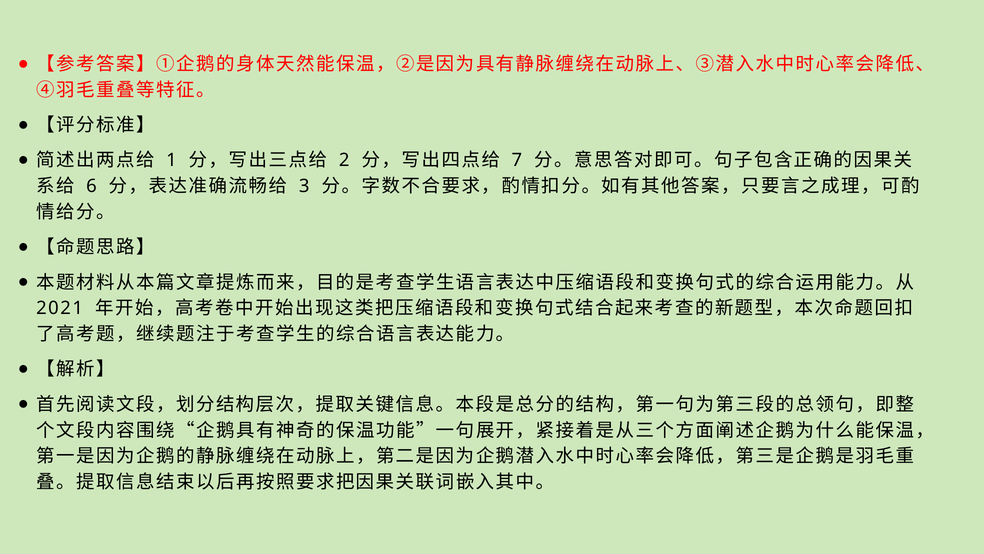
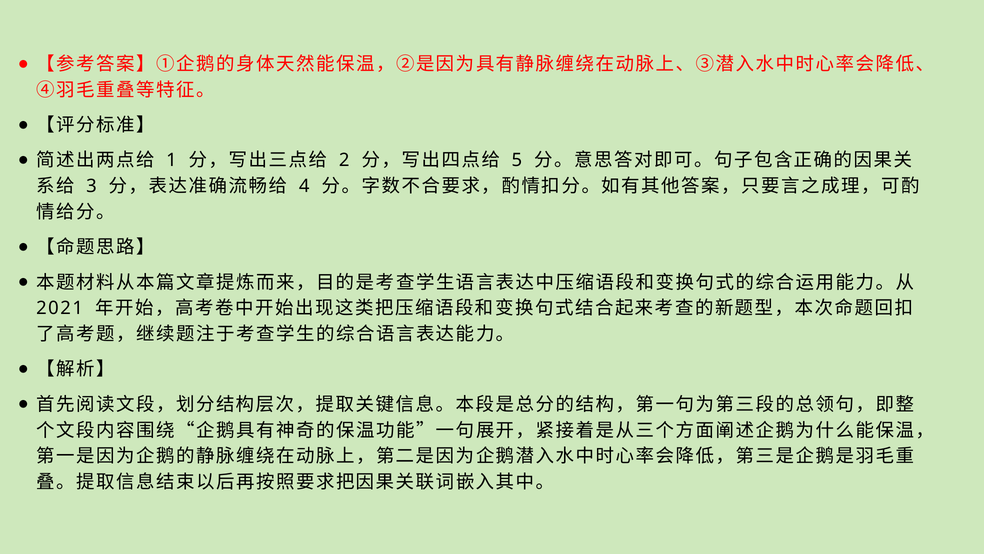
7: 7 -> 5 (517, 160)
6: 6 -> 3 (92, 186)
3: 3 -> 4 (304, 186)
